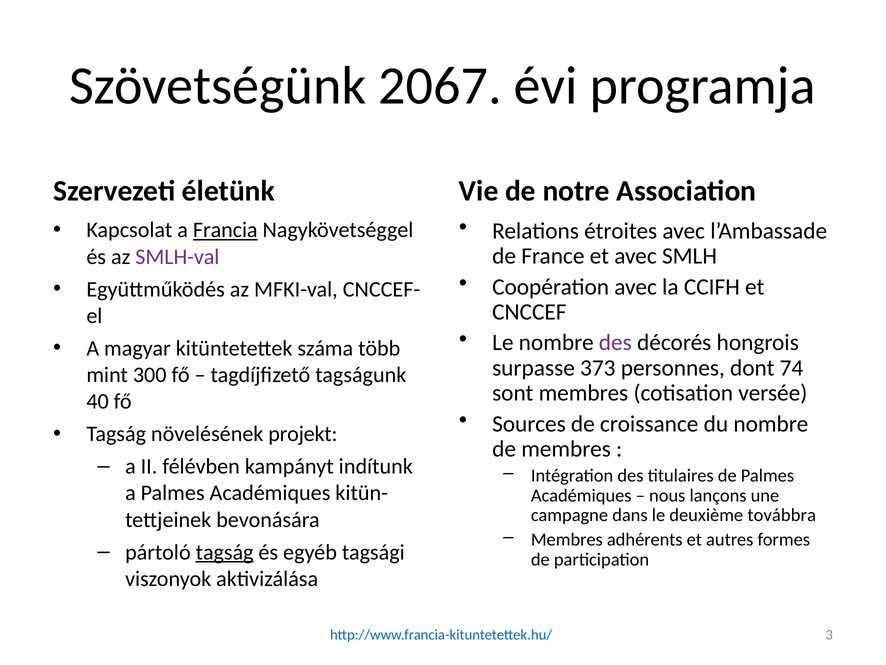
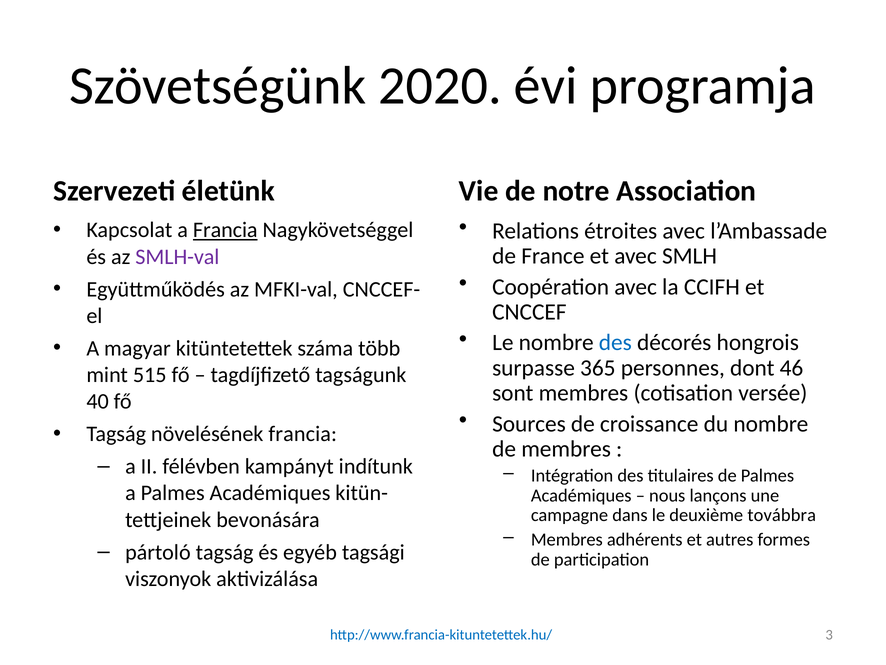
2067: 2067 -> 2020 (440, 86)
des colour: purple -> blue (615, 342)
373: 373 -> 365 (598, 368)
74: 74 -> 46 (791, 368)
300: 300 -> 515 (150, 375)
növelésének projekt: projekt -> francia (303, 434)
tagság underline: present -> none (225, 552)
